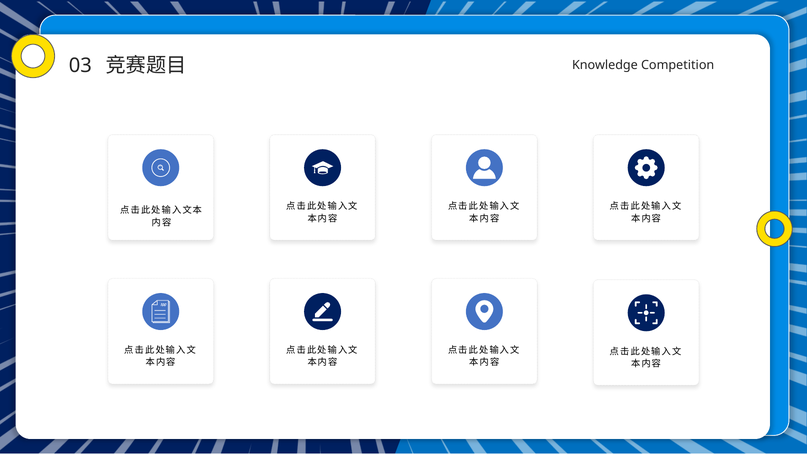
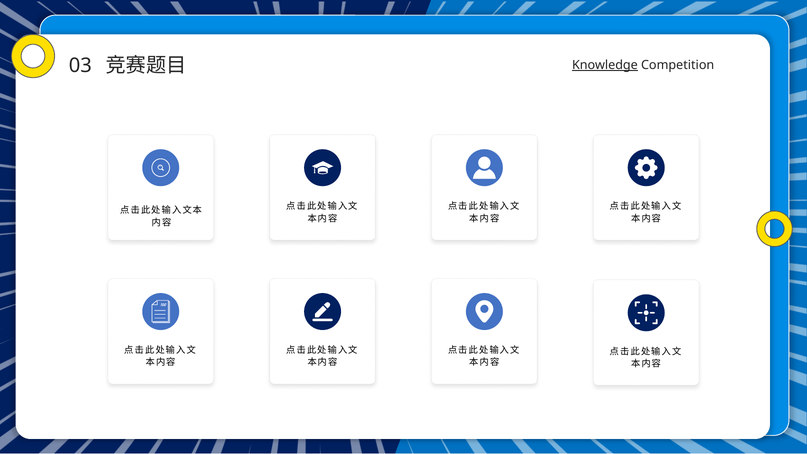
Knowledge underline: none -> present (605, 65)
